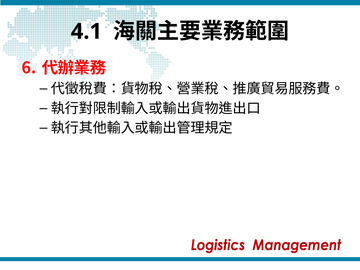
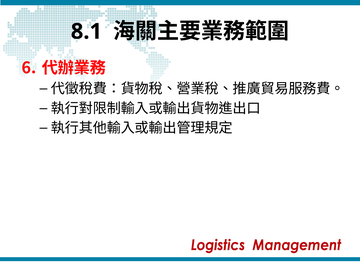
4.1: 4.1 -> 8.1 (86, 31)
